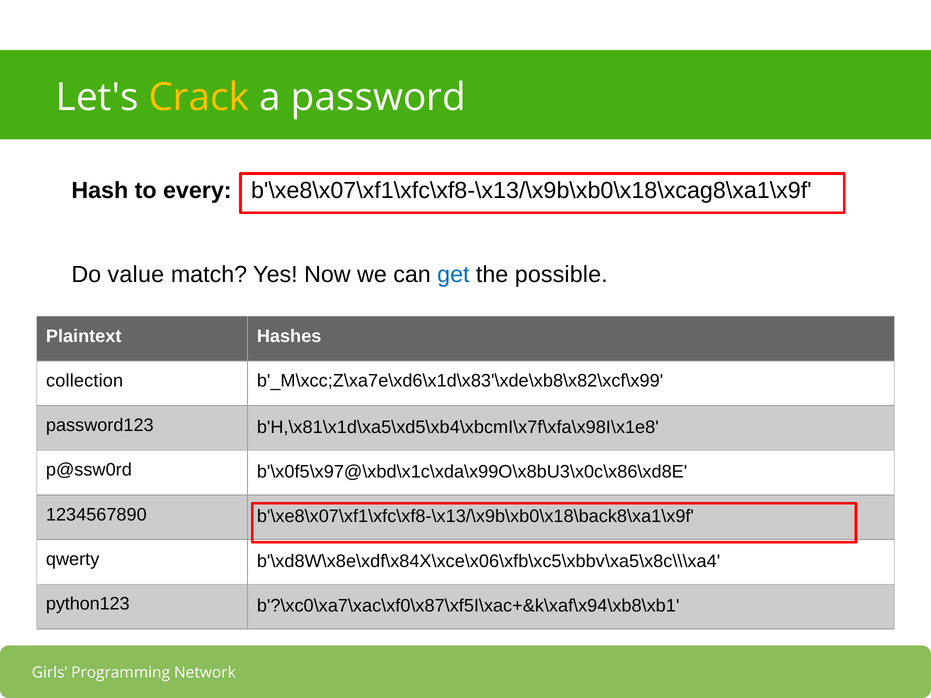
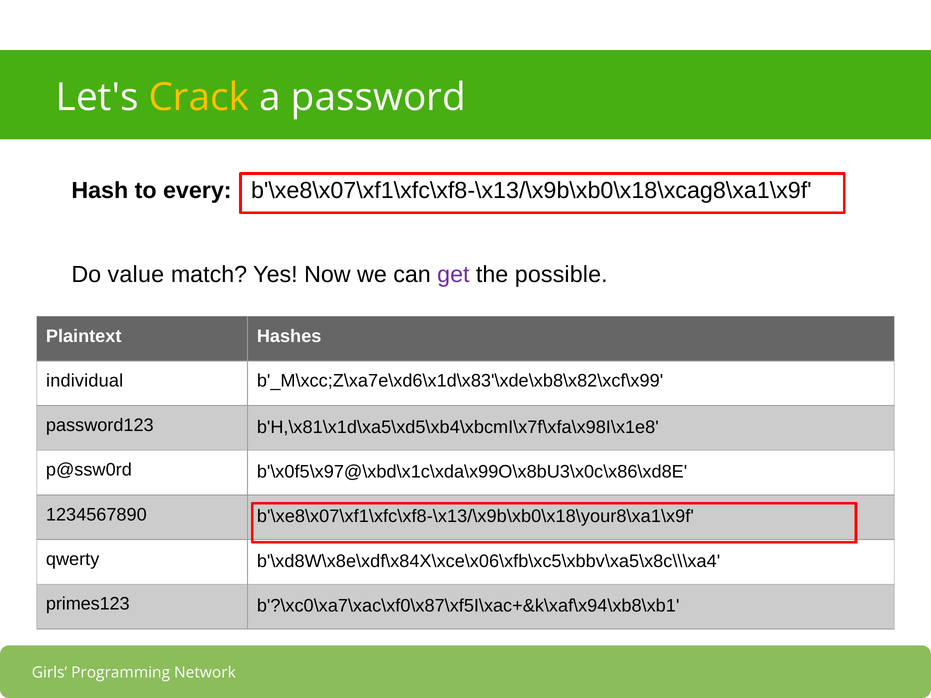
get colour: blue -> purple (453, 274)
collection: collection -> individual (85, 381)
b'\xe8\x07\xf1\xfc\xf8-\x13/\x9b\xb0\x18\back8\xa1\x9f: b'\xe8\x07\xf1\xfc\xf8-\x13/\x9b\xb0\x18\back8\xa1\x9f -> b'\xe8\x07\xf1\xfc\xf8-\x13/\x9b\xb0\x18\your8\xa1\x9f (475, 517)
python123: python123 -> primes123 (88, 604)
